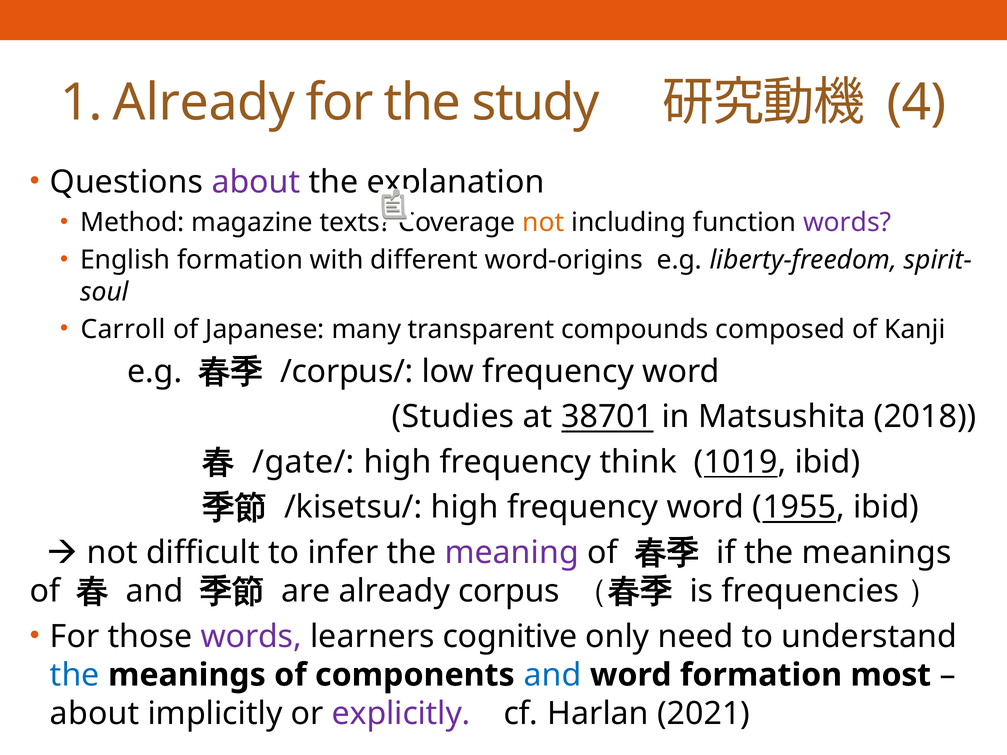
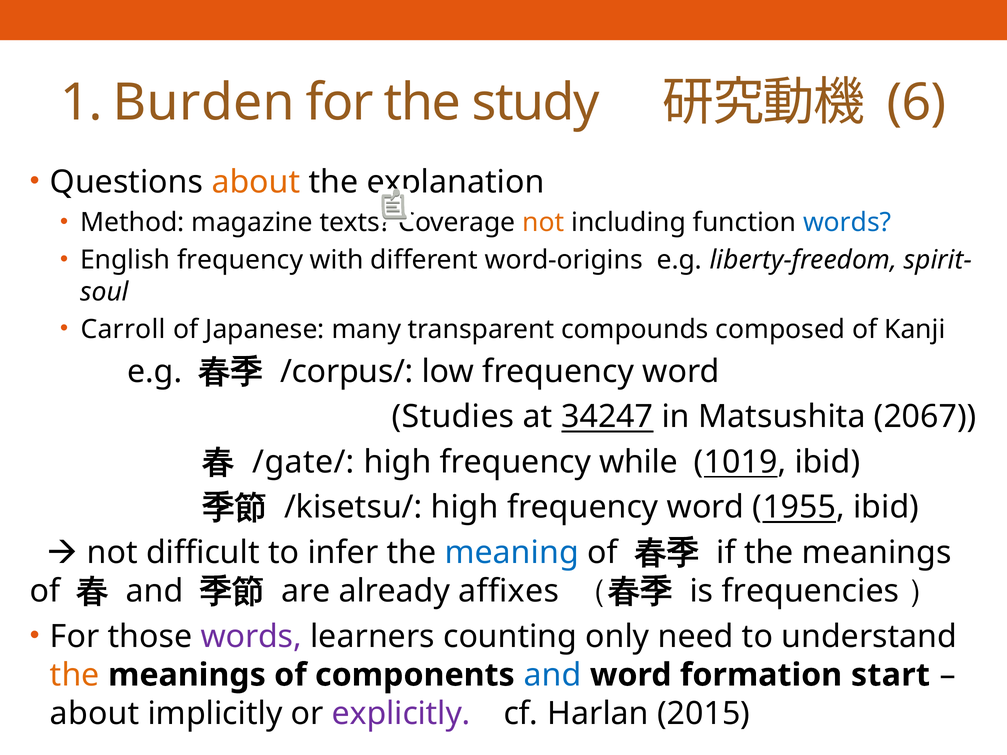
1 Already: Already -> Burden (204, 103)
4: 4 -> 6 (917, 103)
about colour: purple -> orange (256, 182)
words colour: purple -> blue (847, 223)
English formation: formation -> frequency (240, 260)
38701: 38701 -> 34247 (607, 417)
2018: 2018 -> 2067 (925, 417)
think: think -> while (638, 462)
meaning colour: purple -> blue (512, 553)
corpus: corpus -> affixes (509, 591)
cognitive: cognitive -> counting (510, 637)
the colour: blue -> orange (75, 675)
most: most -> start (890, 675)
2021: 2021 -> 2015 (704, 714)
